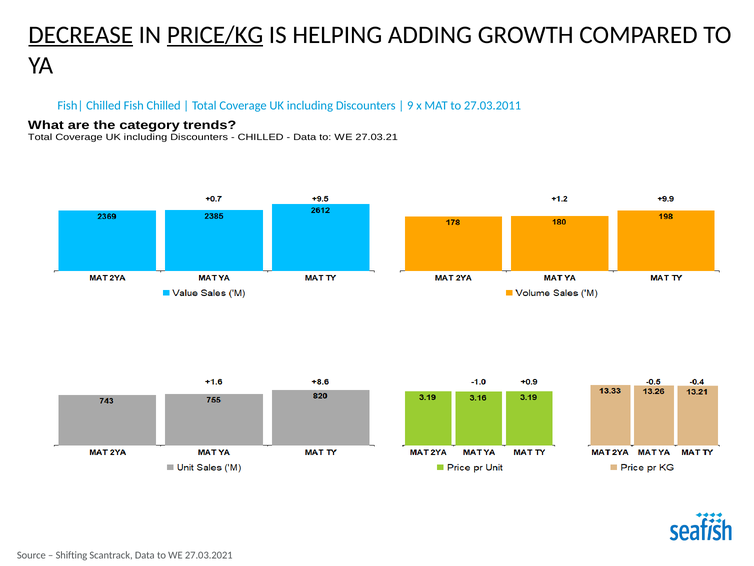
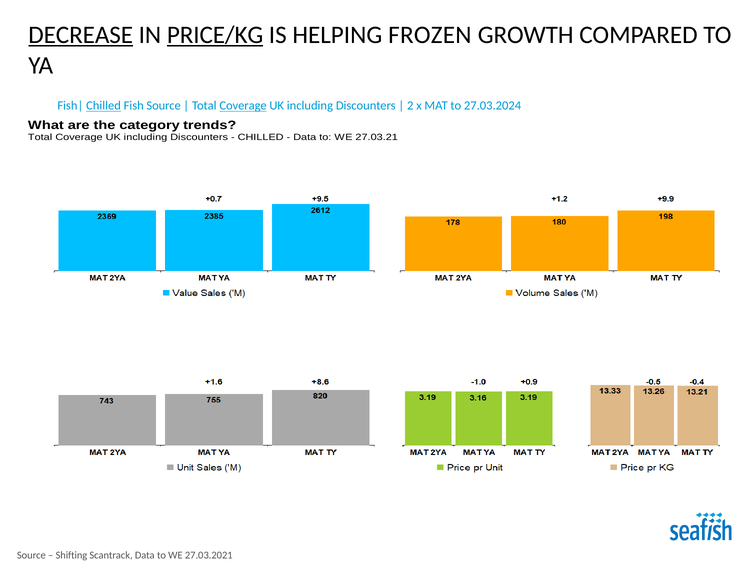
ADDING: ADDING -> FROZEN (430, 35)
Chilled underline: none -> present (103, 106)
Fish Chilled: Chilled -> Source (164, 106)
Coverage underline: none -> present (243, 106)
9: 9 -> 2 (410, 106)
27.03.2011: 27.03.2011 -> 27.03.2024 (493, 106)
